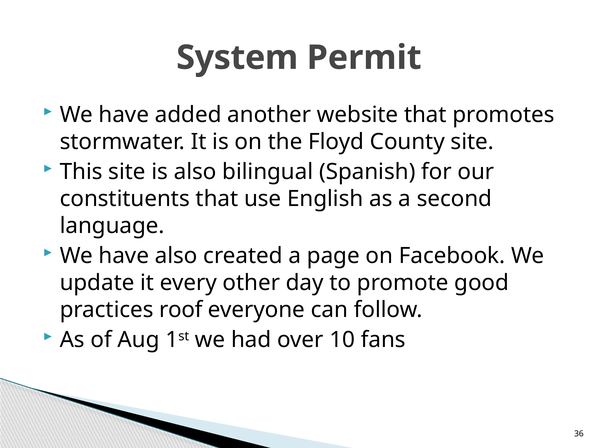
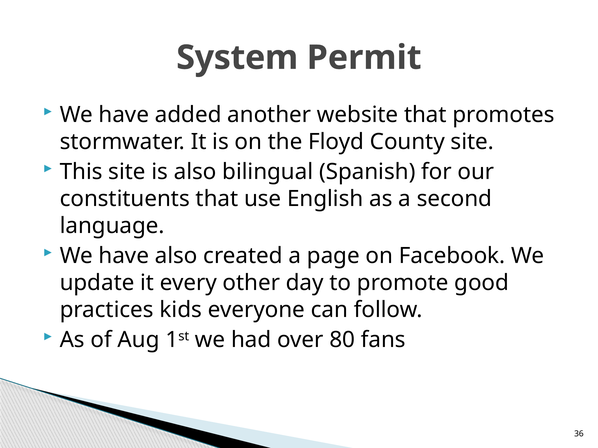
roof: roof -> kids (181, 310)
10: 10 -> 80 (342, 340)
